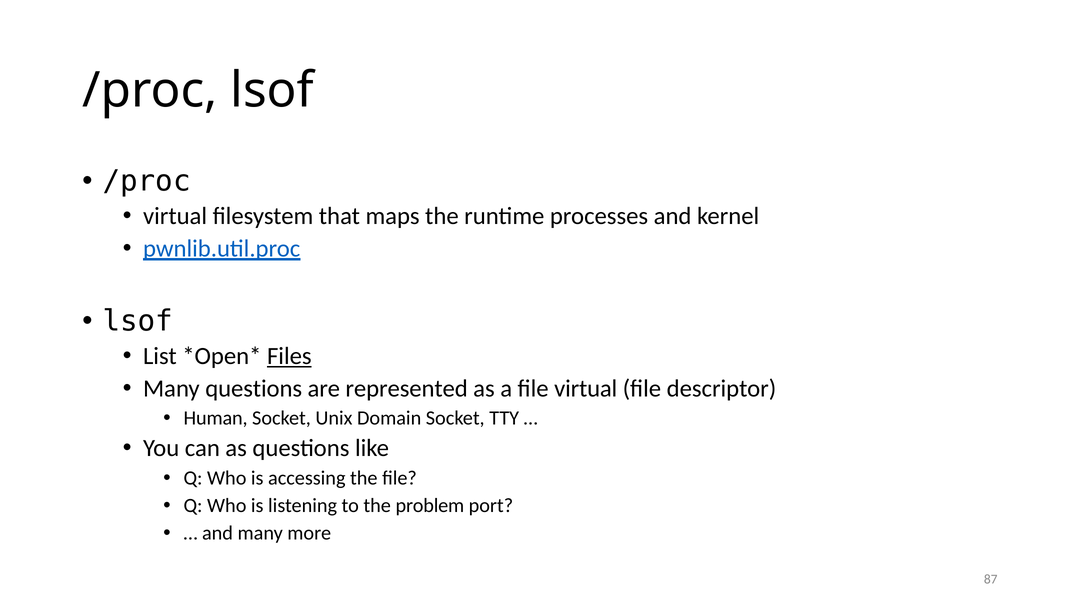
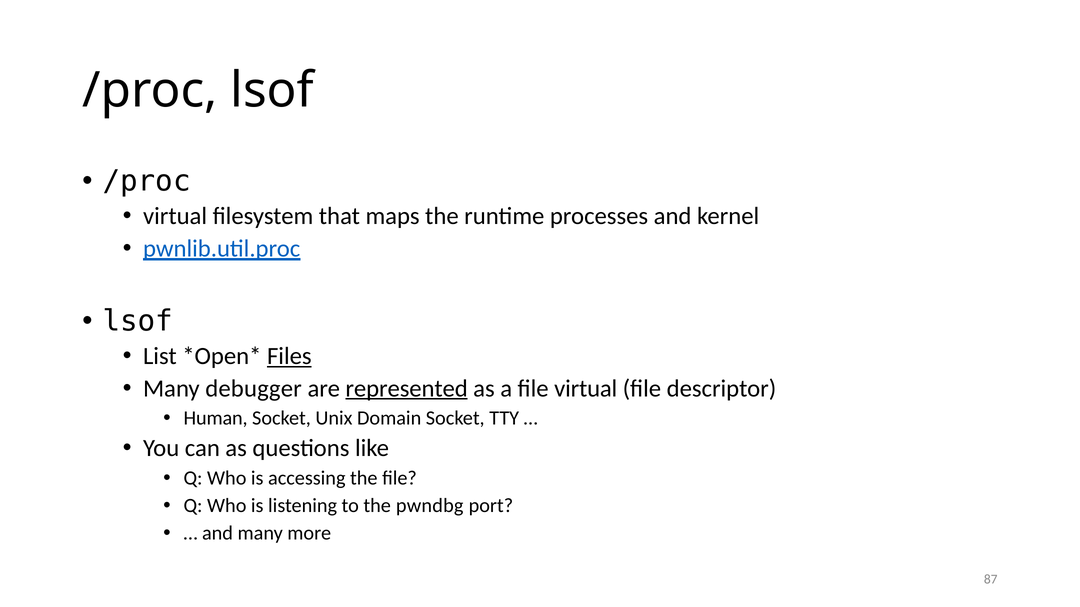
Many questions: questions -> debugger (254, 389)
represented underline: none -> present (407, 389)
problem: problem -> pwndbg (430, 506)
